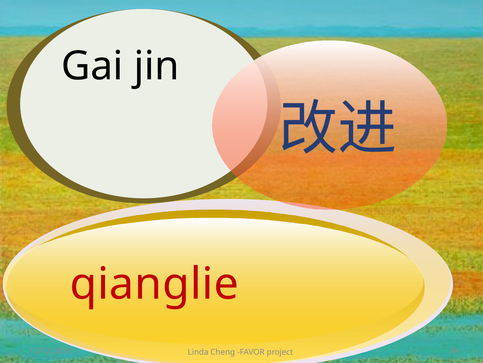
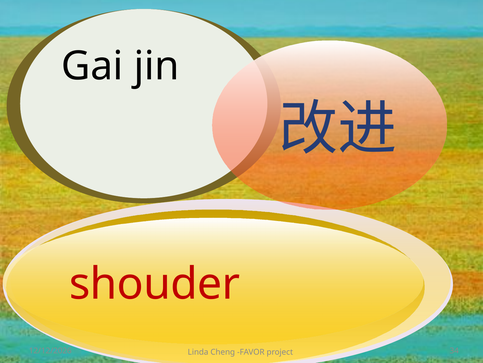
qianglie: qianglie -> shouder (155, 284)
